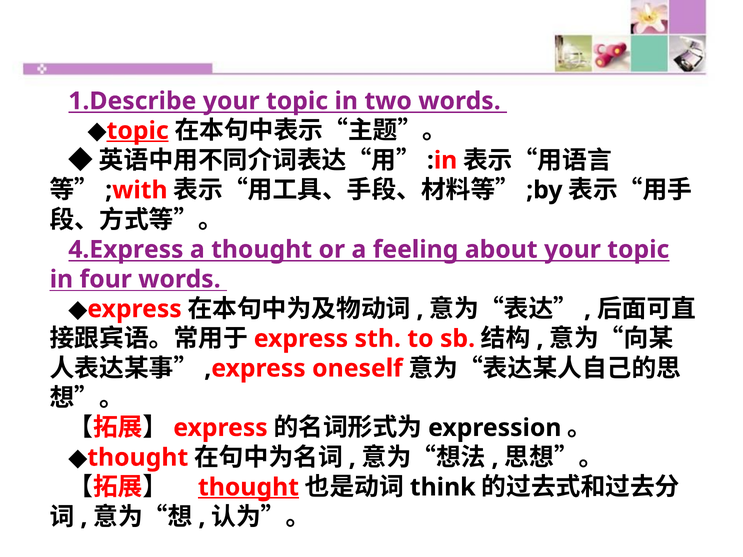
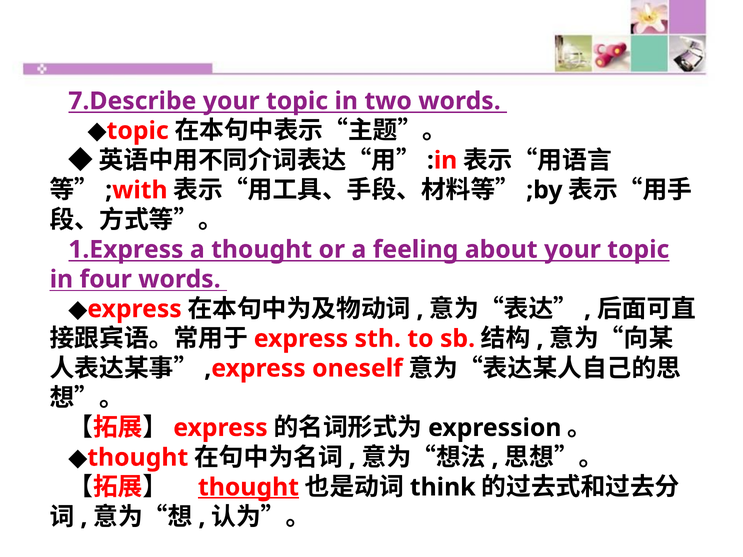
1.Describe: 1.Describe -> 7.Describe (132, 101)
topic underline: present -> none (138, 131)
4.Express: 4.Express -> 1.Express (126, 250)
